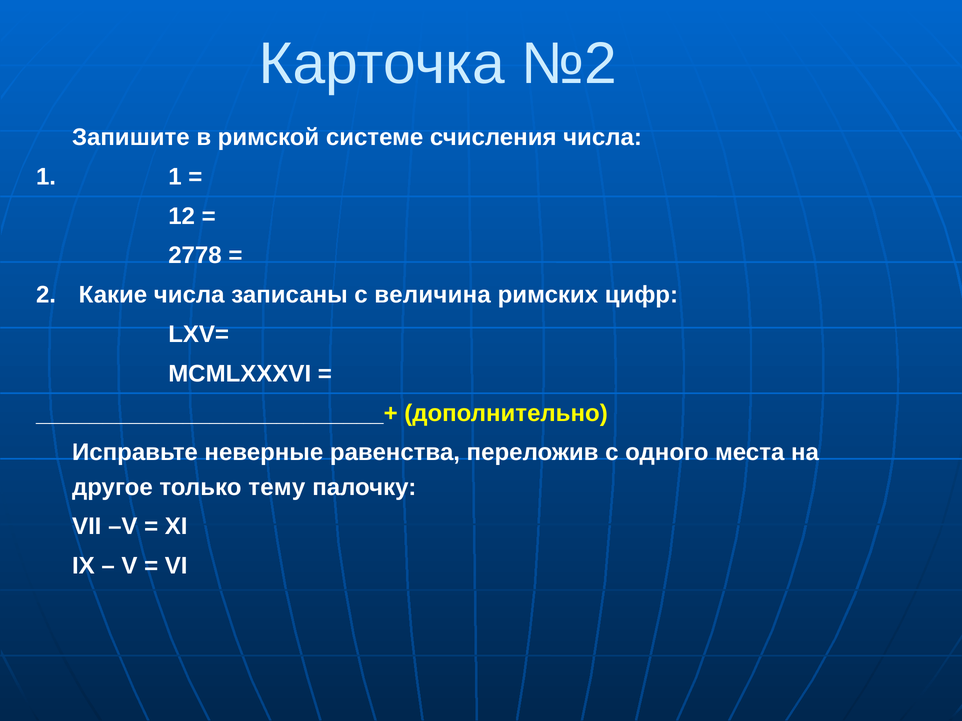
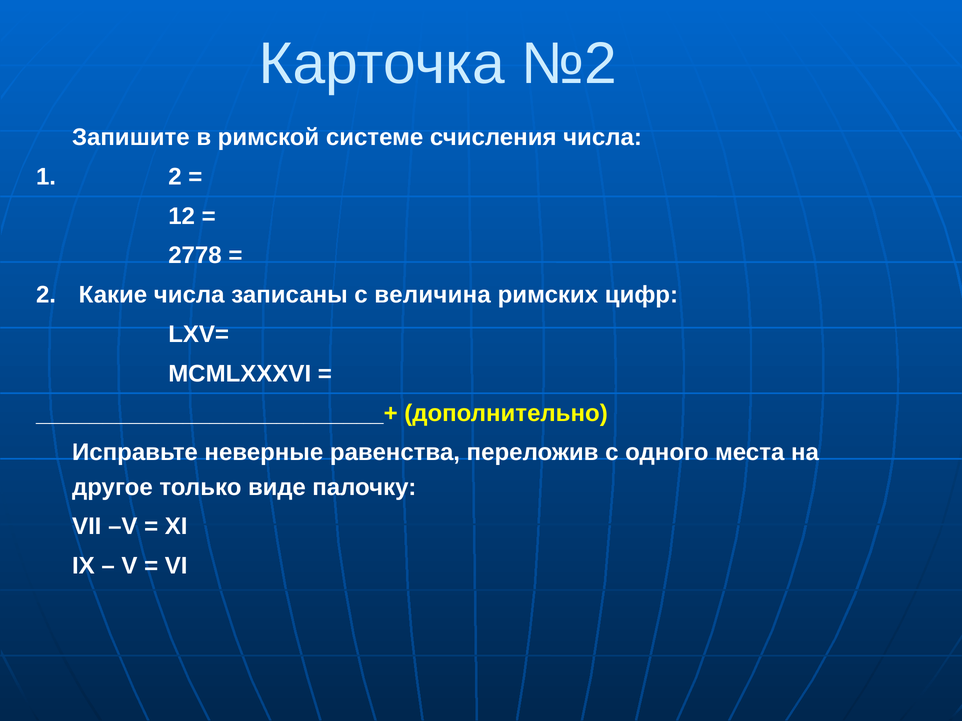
1 1: 1 -> 2 (175, 177)
тему: тему -> виде (277, 487)
